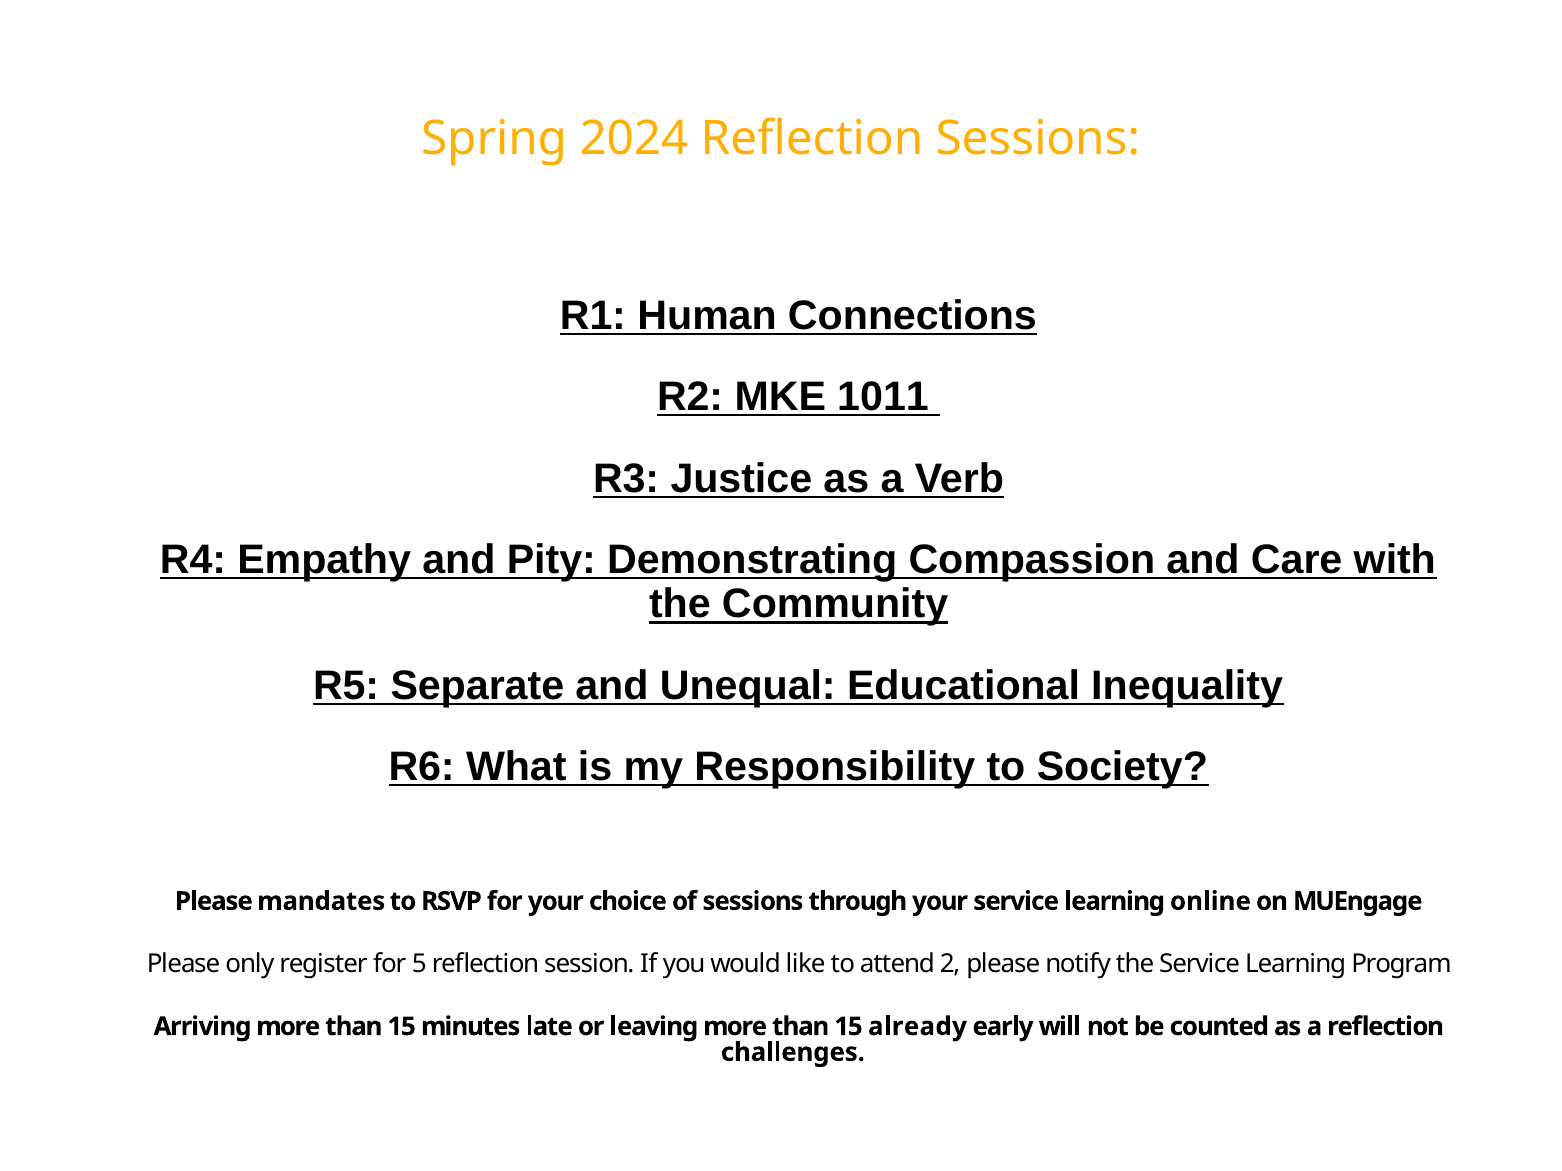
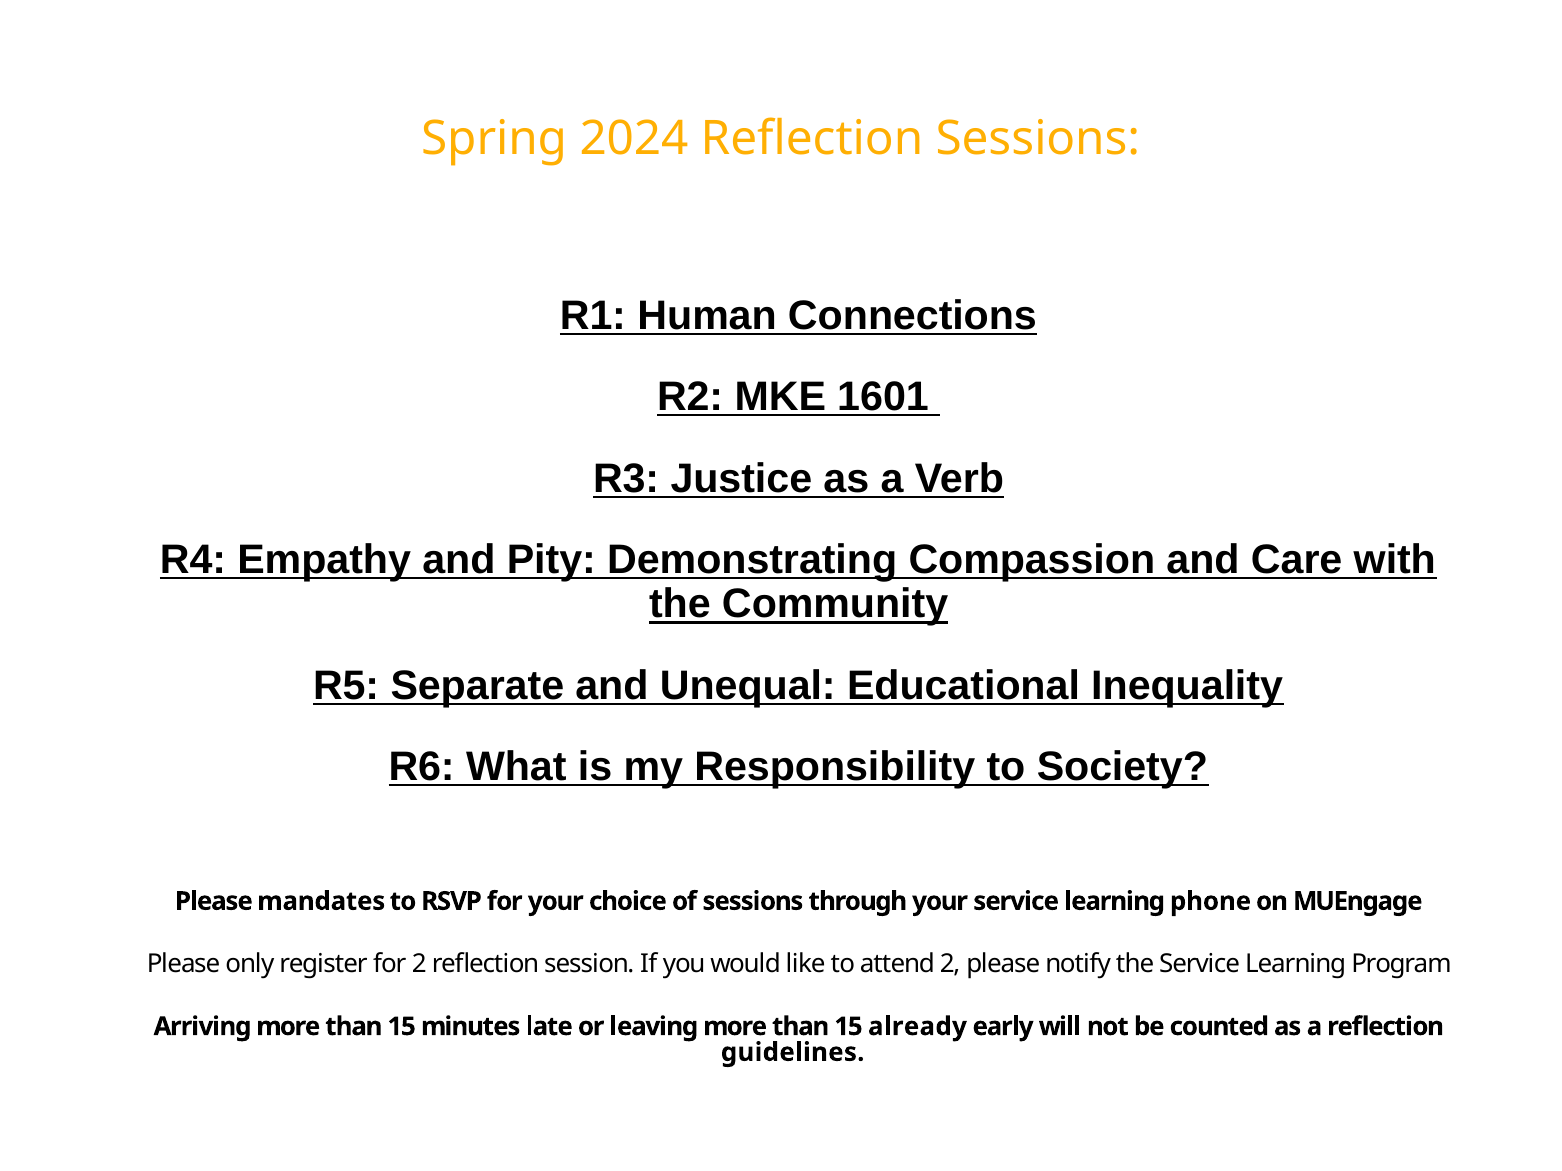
1011: 1011 -> 1601 (883, 397)
online: online -> phone (1211, 902)
for 5: 5 -> 2 (419, 964)
challenges: challenges -> guidelines (793, 1053)
